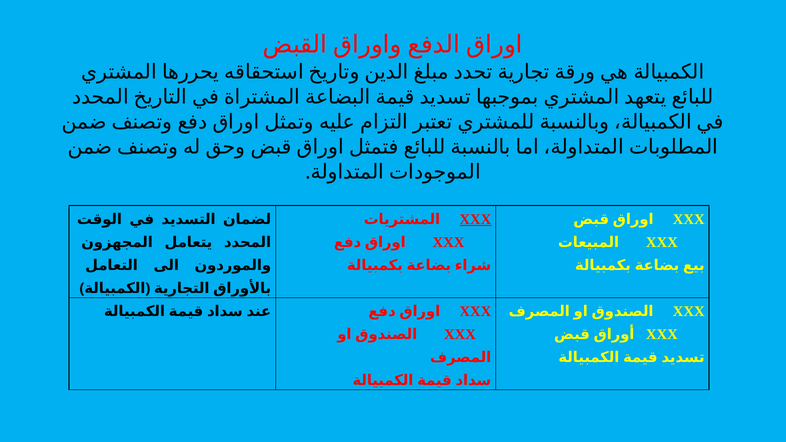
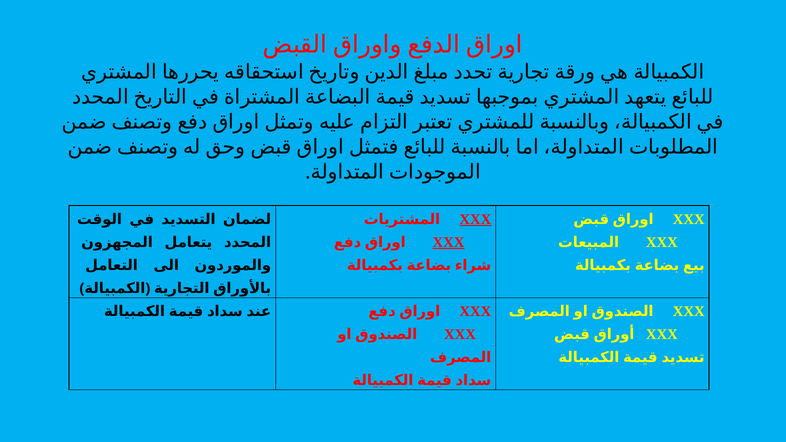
XXX underline: none -> present (449, 242)
